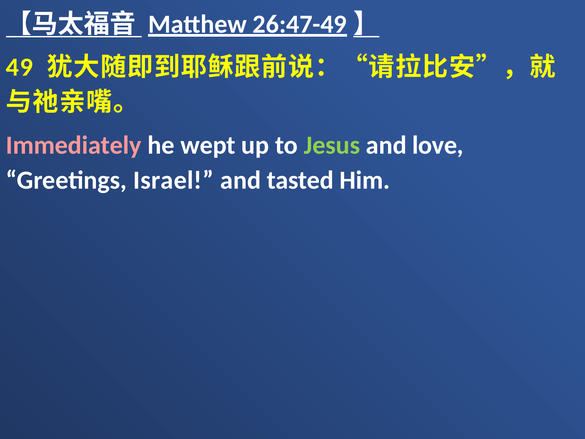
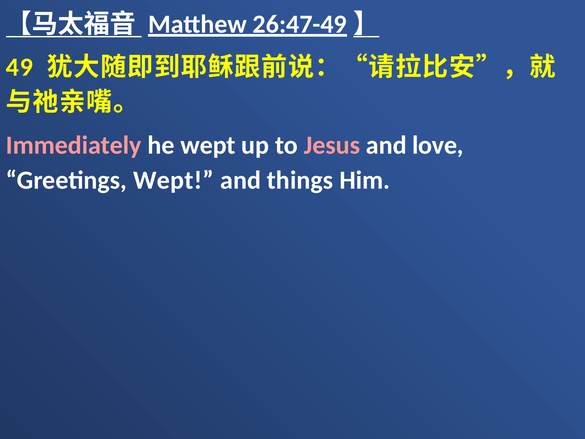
Jesus colour: light green -> pink (332, 145)
Greetings Israel: Israel -> Wept (173, 180)
tasted: tasted -> things (300, 180)
